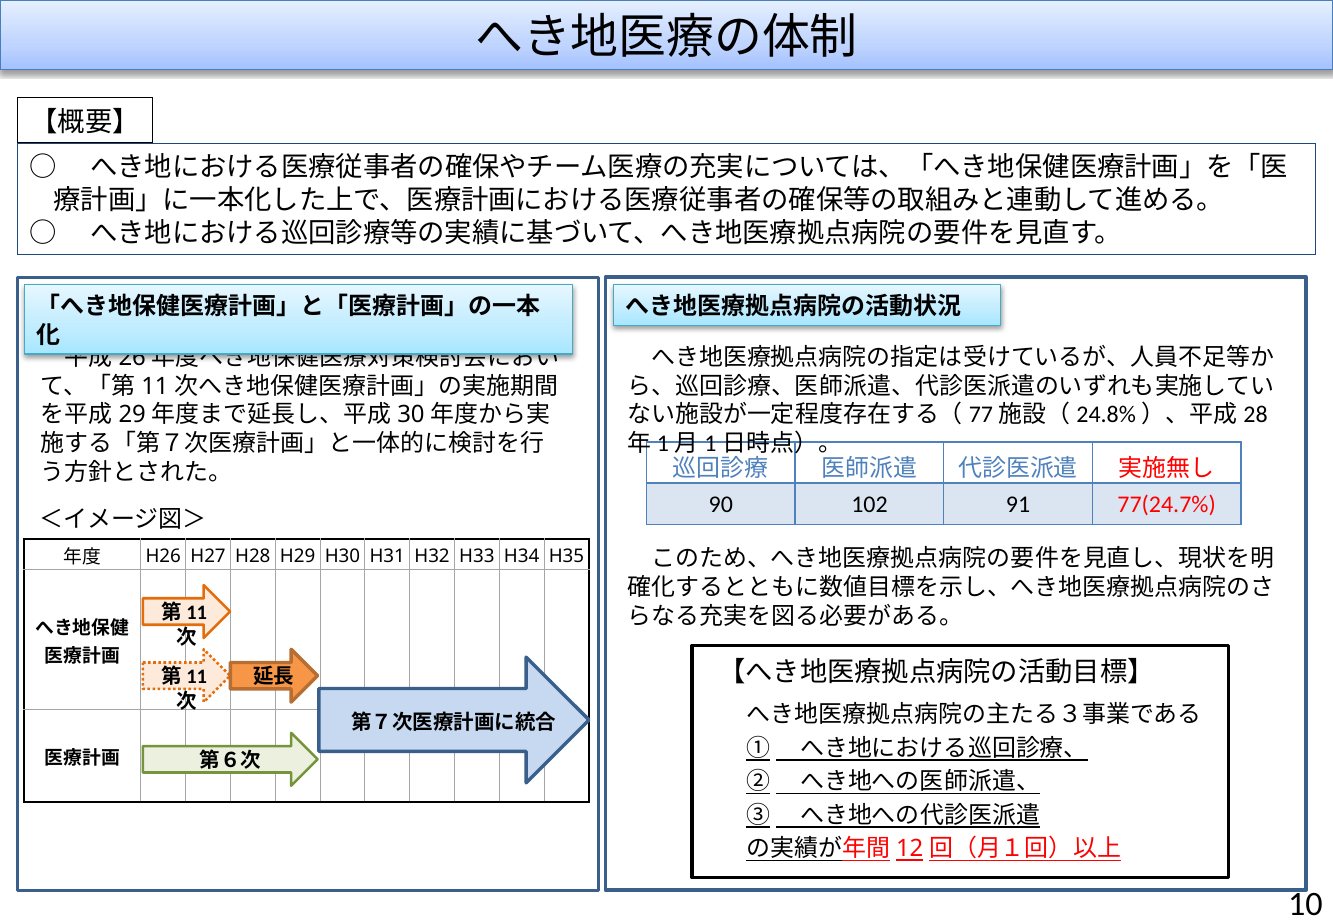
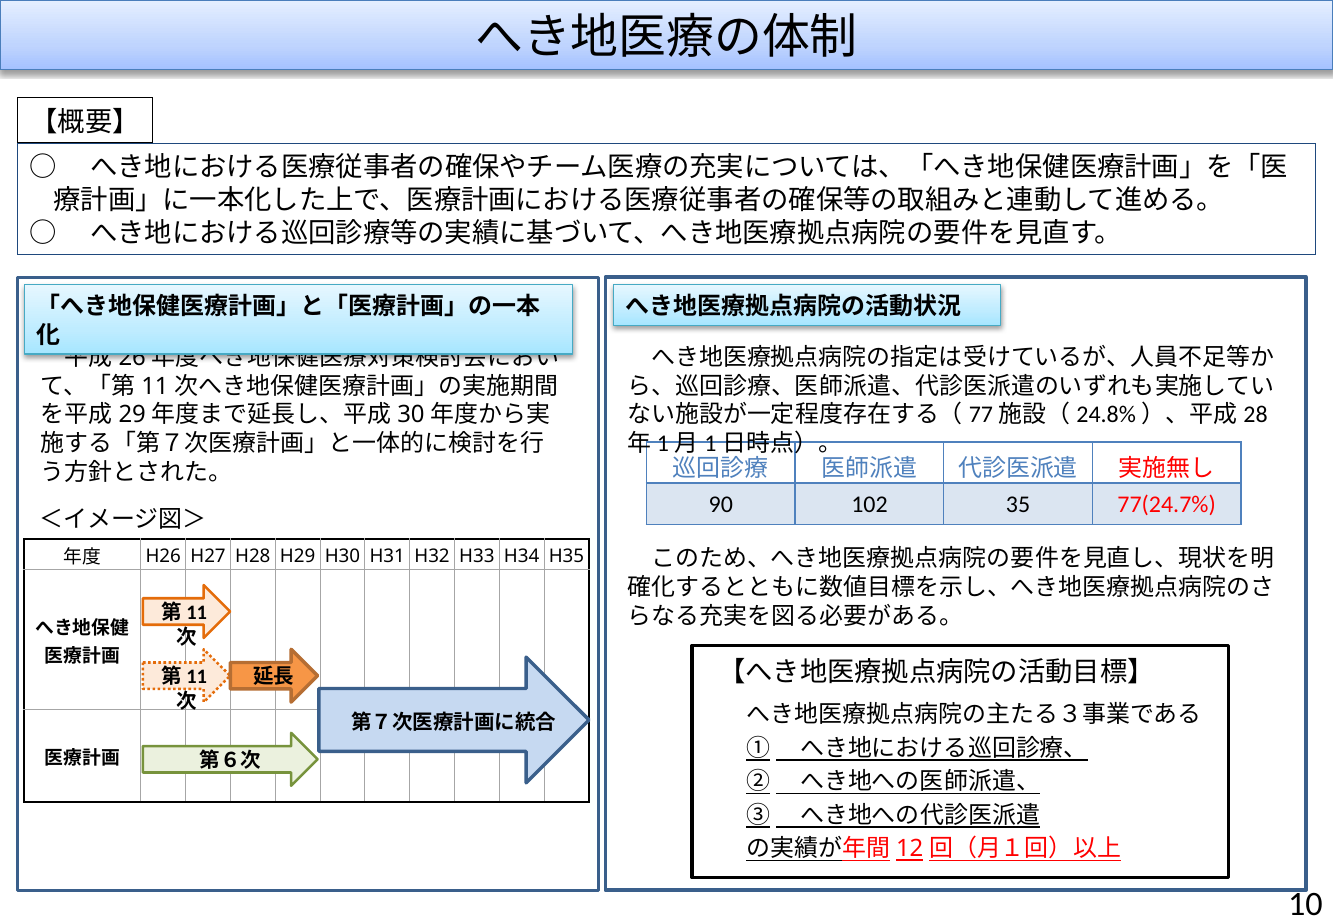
91: 91 -> 35 (1018, 504)
